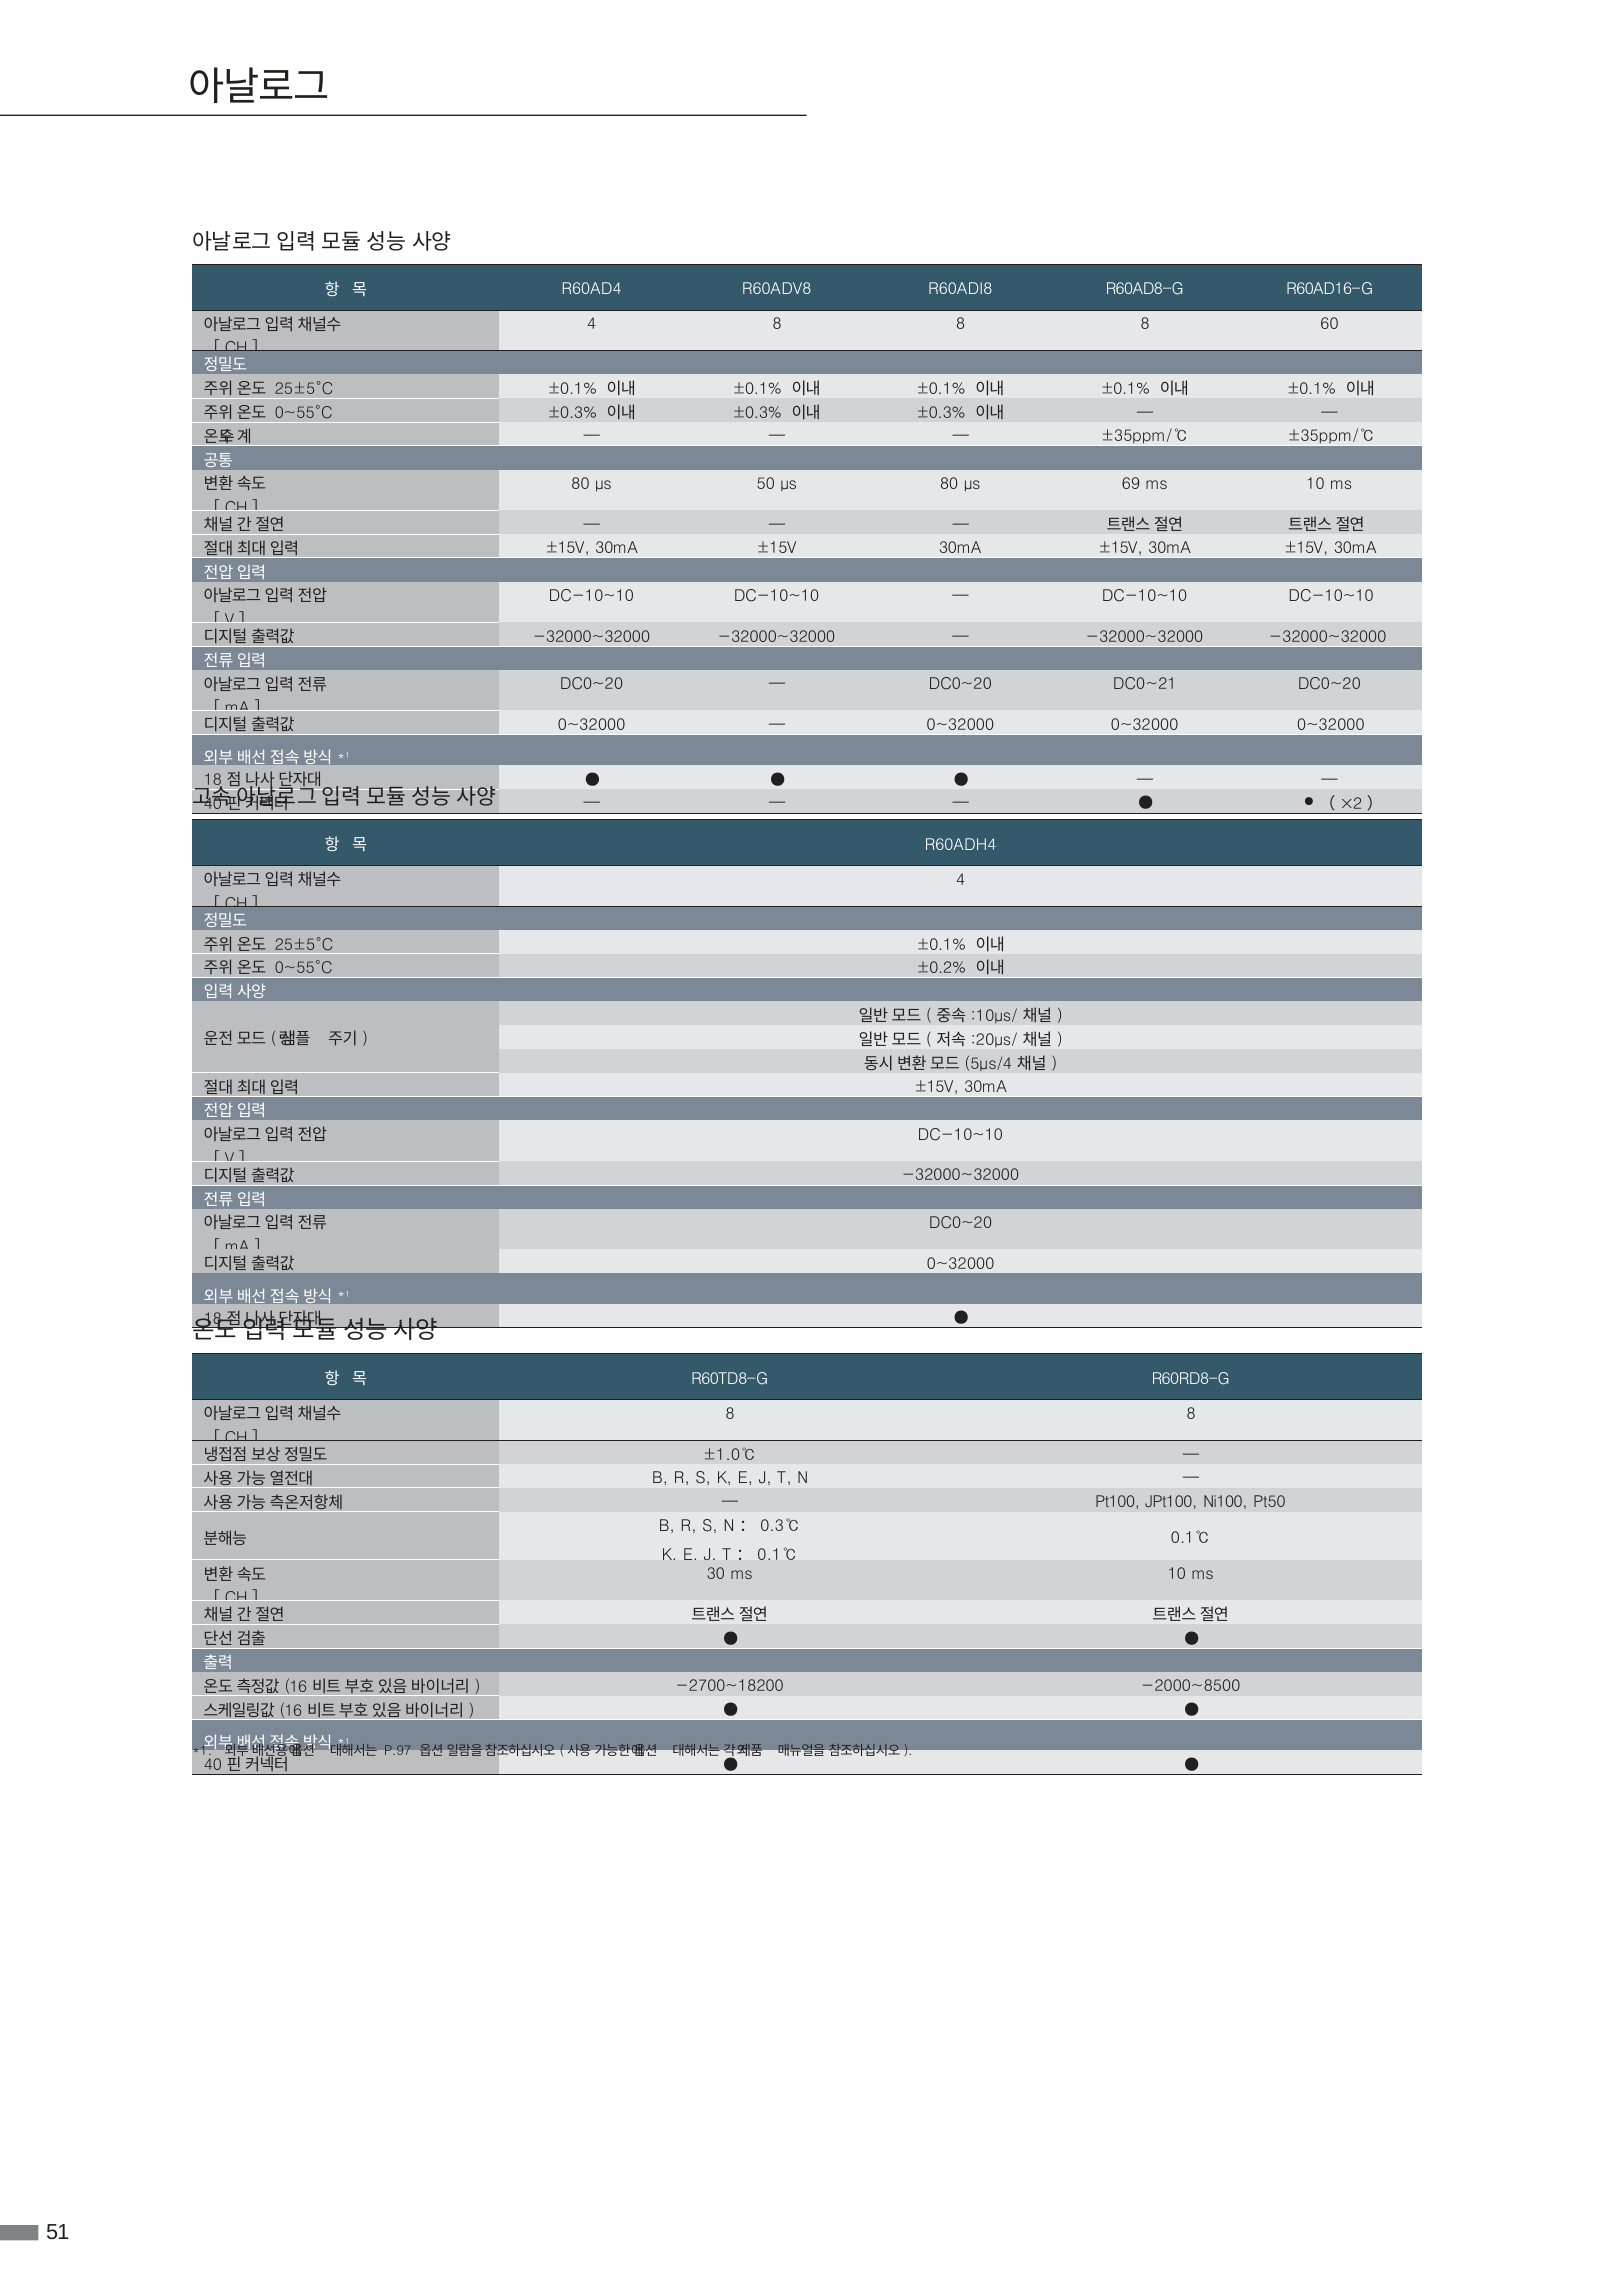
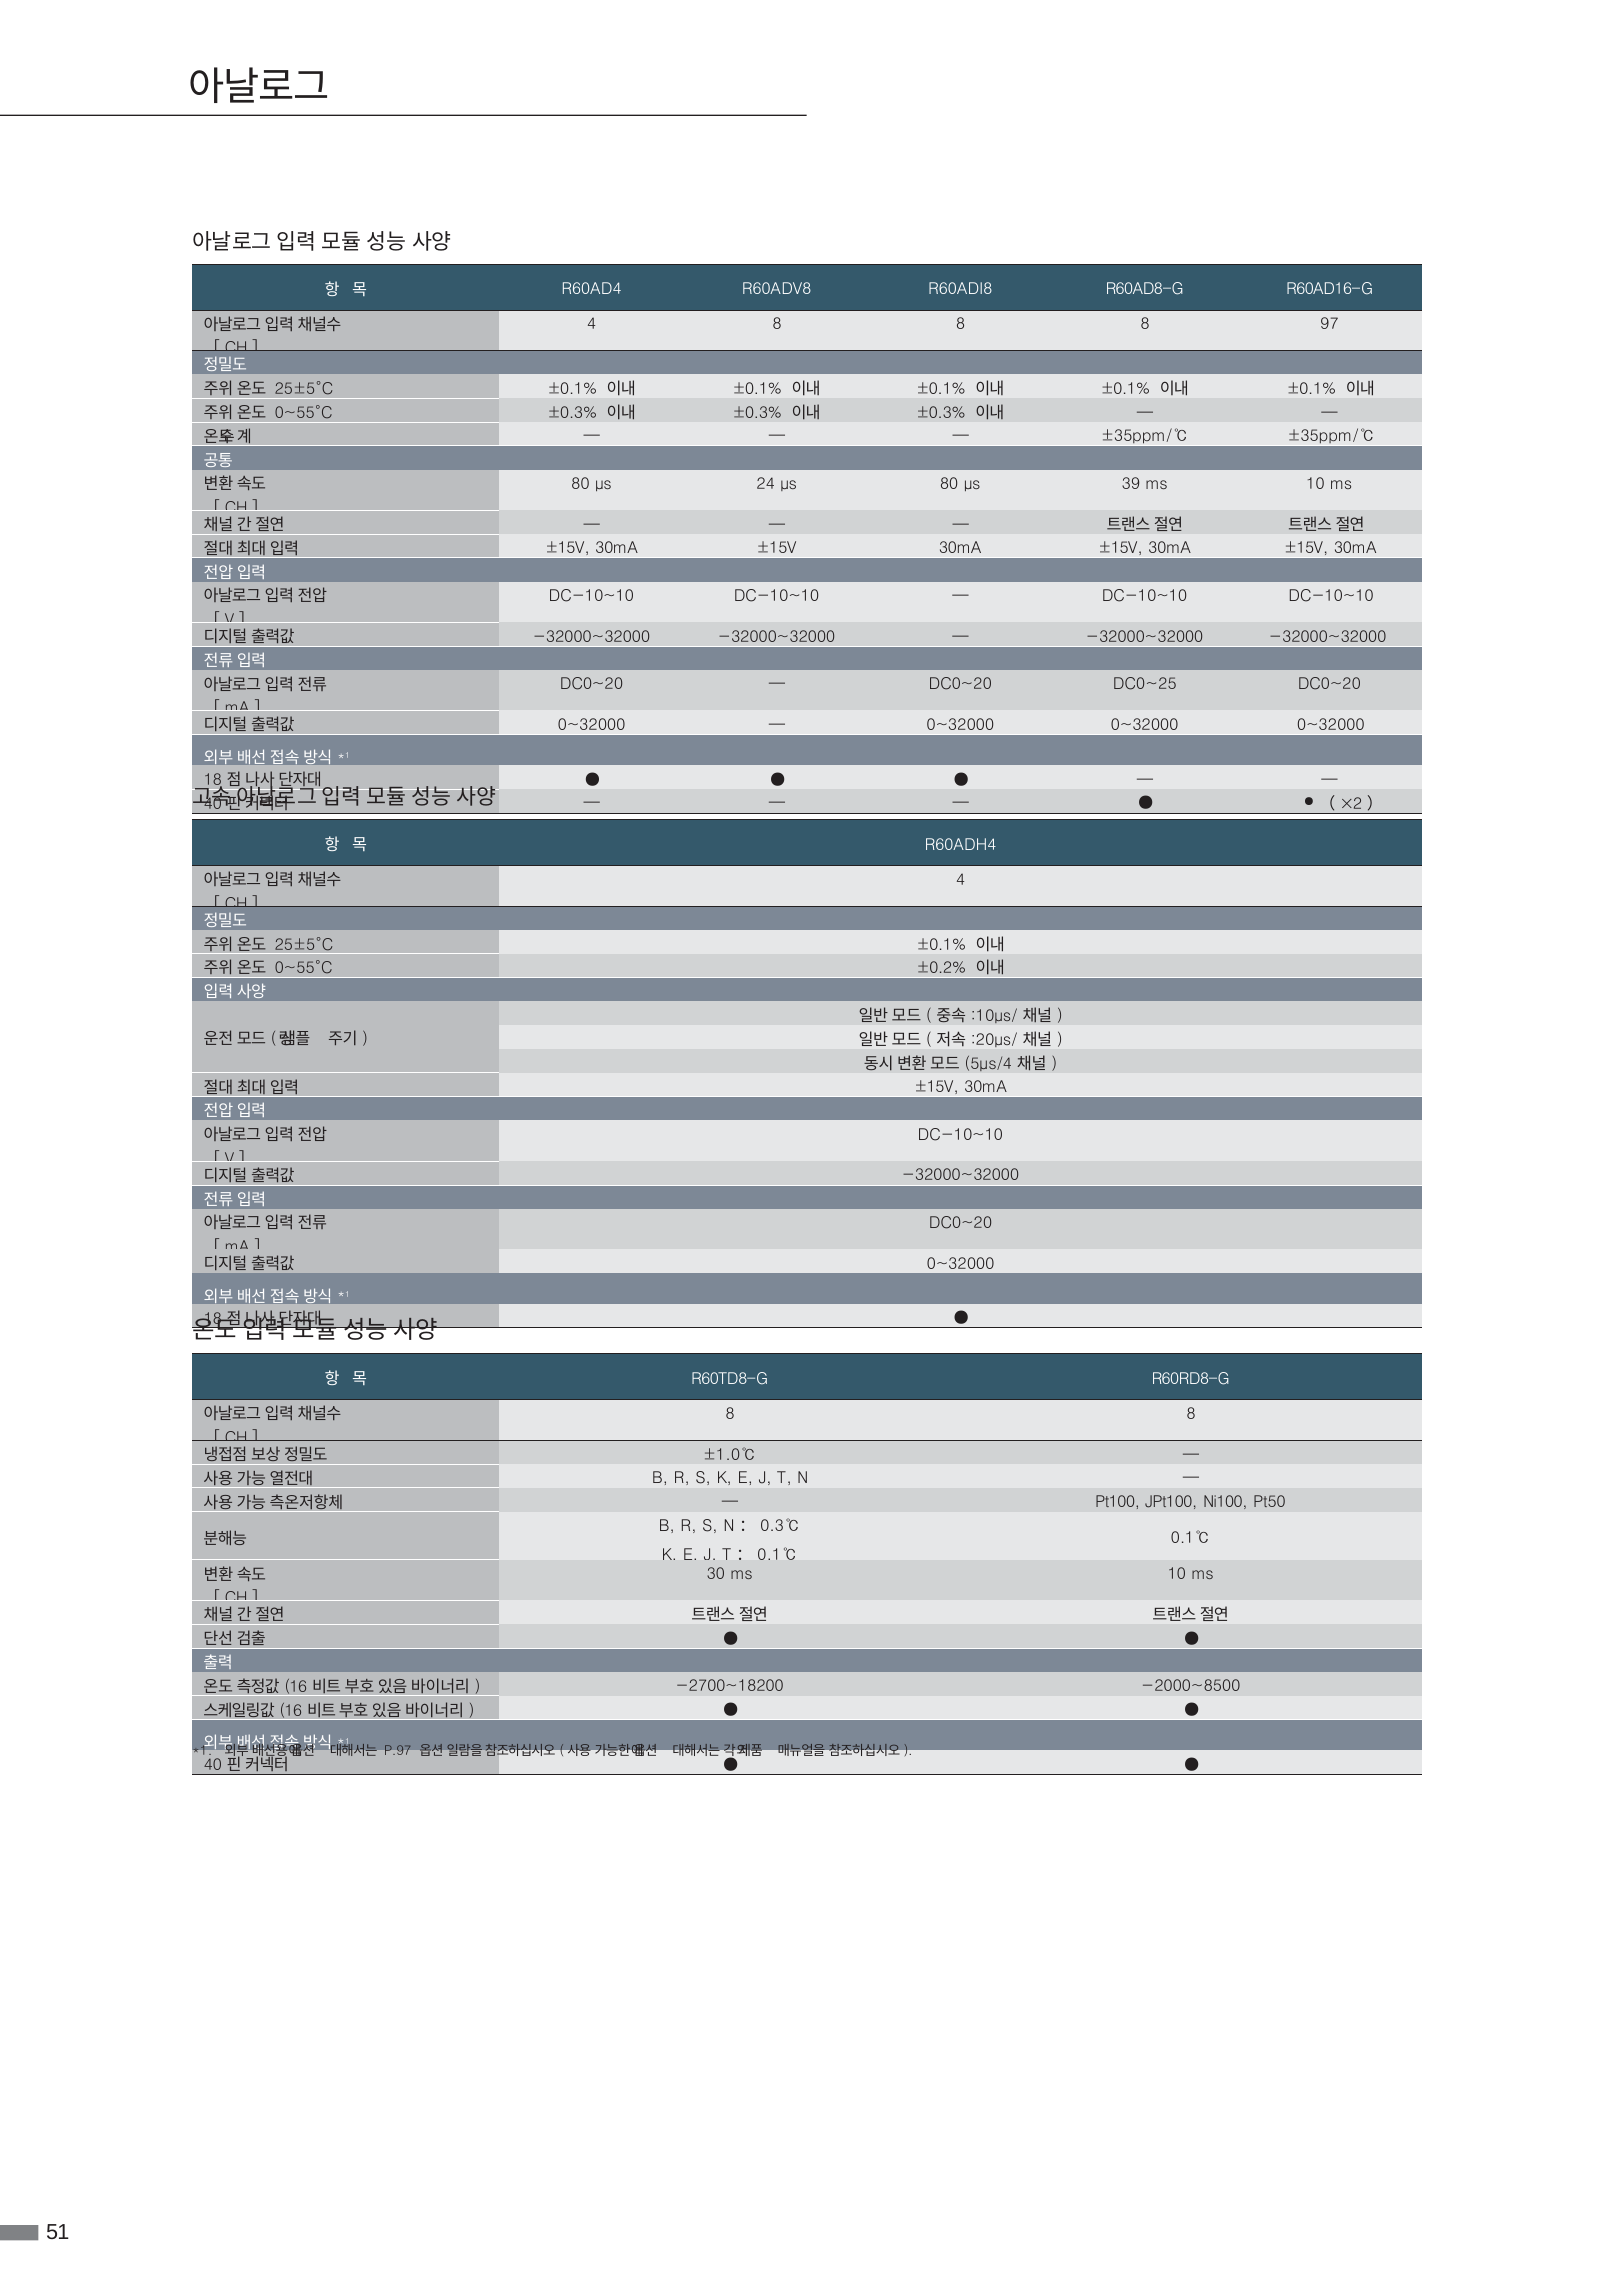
60: 60 -> 97 (1329, 324)
50: 50 -> 24 (766, 484)
69: 69 -> 39 (1131, 484)
DC0~21: DC0~21 -> DC0~25 (1145, 684)
